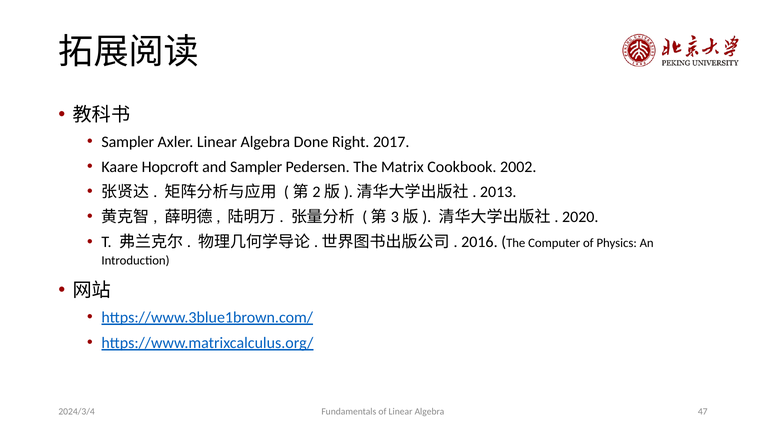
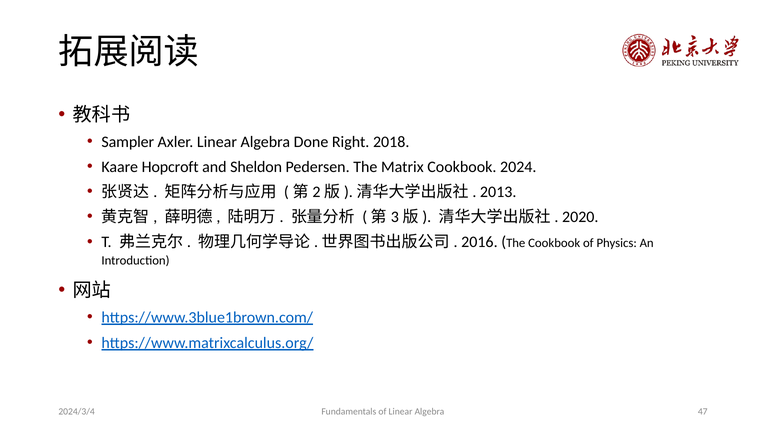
2017: 2017 -> 2018 (391, 142)
and Sampler: Sampler -> Sheldon (256, 167)
2002: 2002 -> 2024 (518, 167)
The Computer: Computer -> Cookbook (554, 243)
